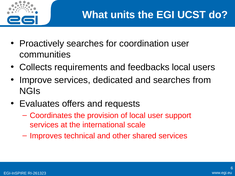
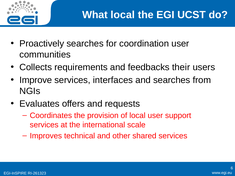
What units: units -> local (123, 15)
feedbacks local: local -> their (181, 67)
dedicated: dedicated -> interfaces (113, 80)
